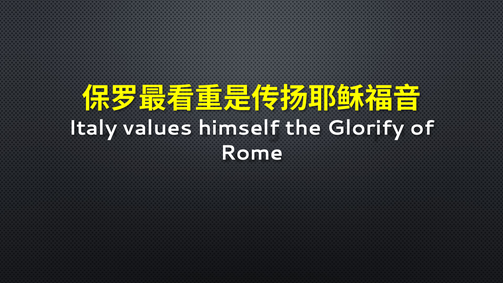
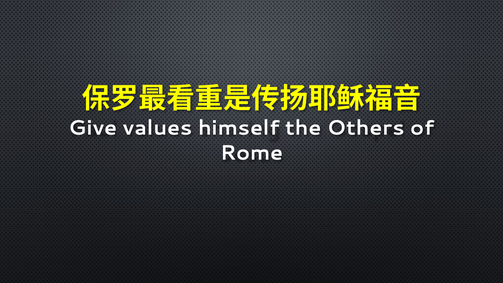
Italy: Italy -> Give (93, 128)
Glorify: Glorify -> Others (366, 128)
